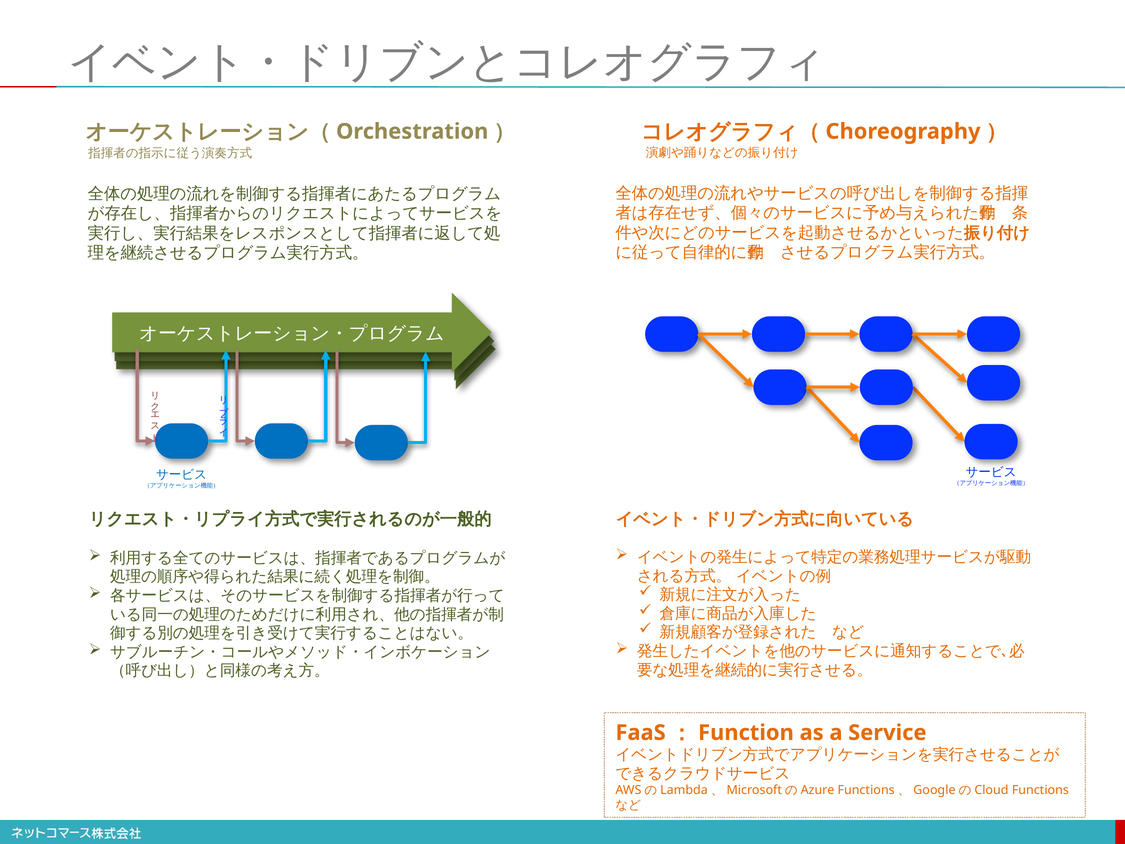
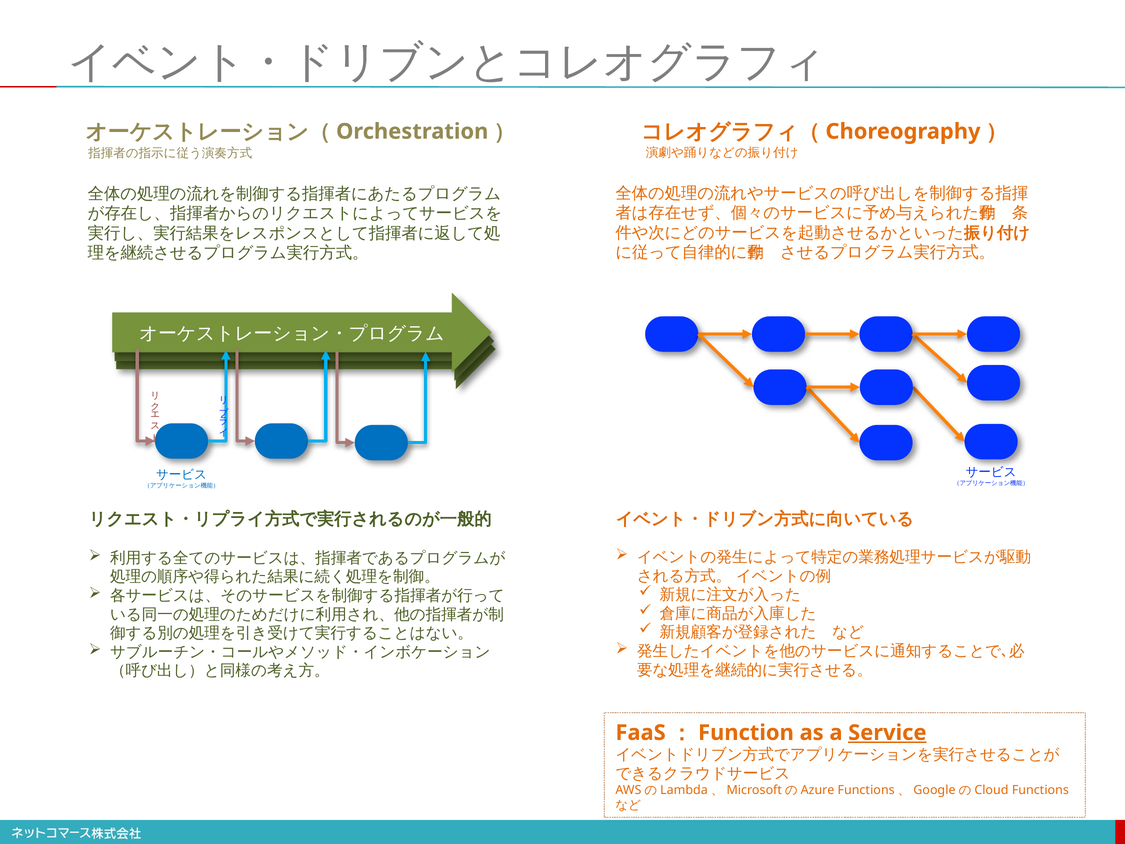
Service underline: none -> present (887, 733)
